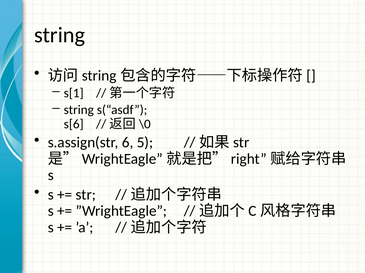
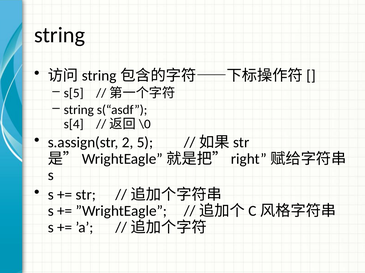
s[1: s[1 -> s[5 (74, 93)
s[6: s[6 -> s[4 (74, 124)
6: 6 -> 2 (128, 143)
